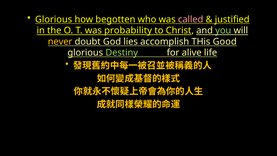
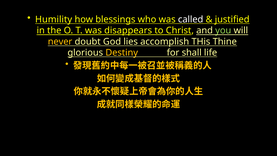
Glorious: Glorious -> Humility (54, 19)
begotten: begotten -> blessings (115, 19)
called colour: pink -> white (191, 19)
probability: probability -> disappears (128, 30)
Good: Good -> Thine (225, 42)
Destiny colour: light green -> yellow (122, 53)
alive: alive -> shall (192, 53)
